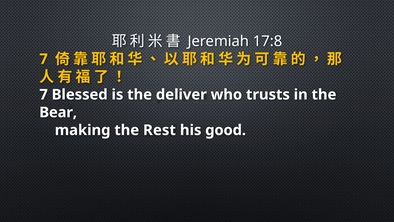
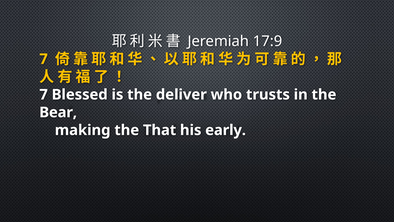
17:8: 17:8 -> 17:9 (268, 41)
Rest: Rest -> That (160, 130)
good: good -> early (226, 130)
